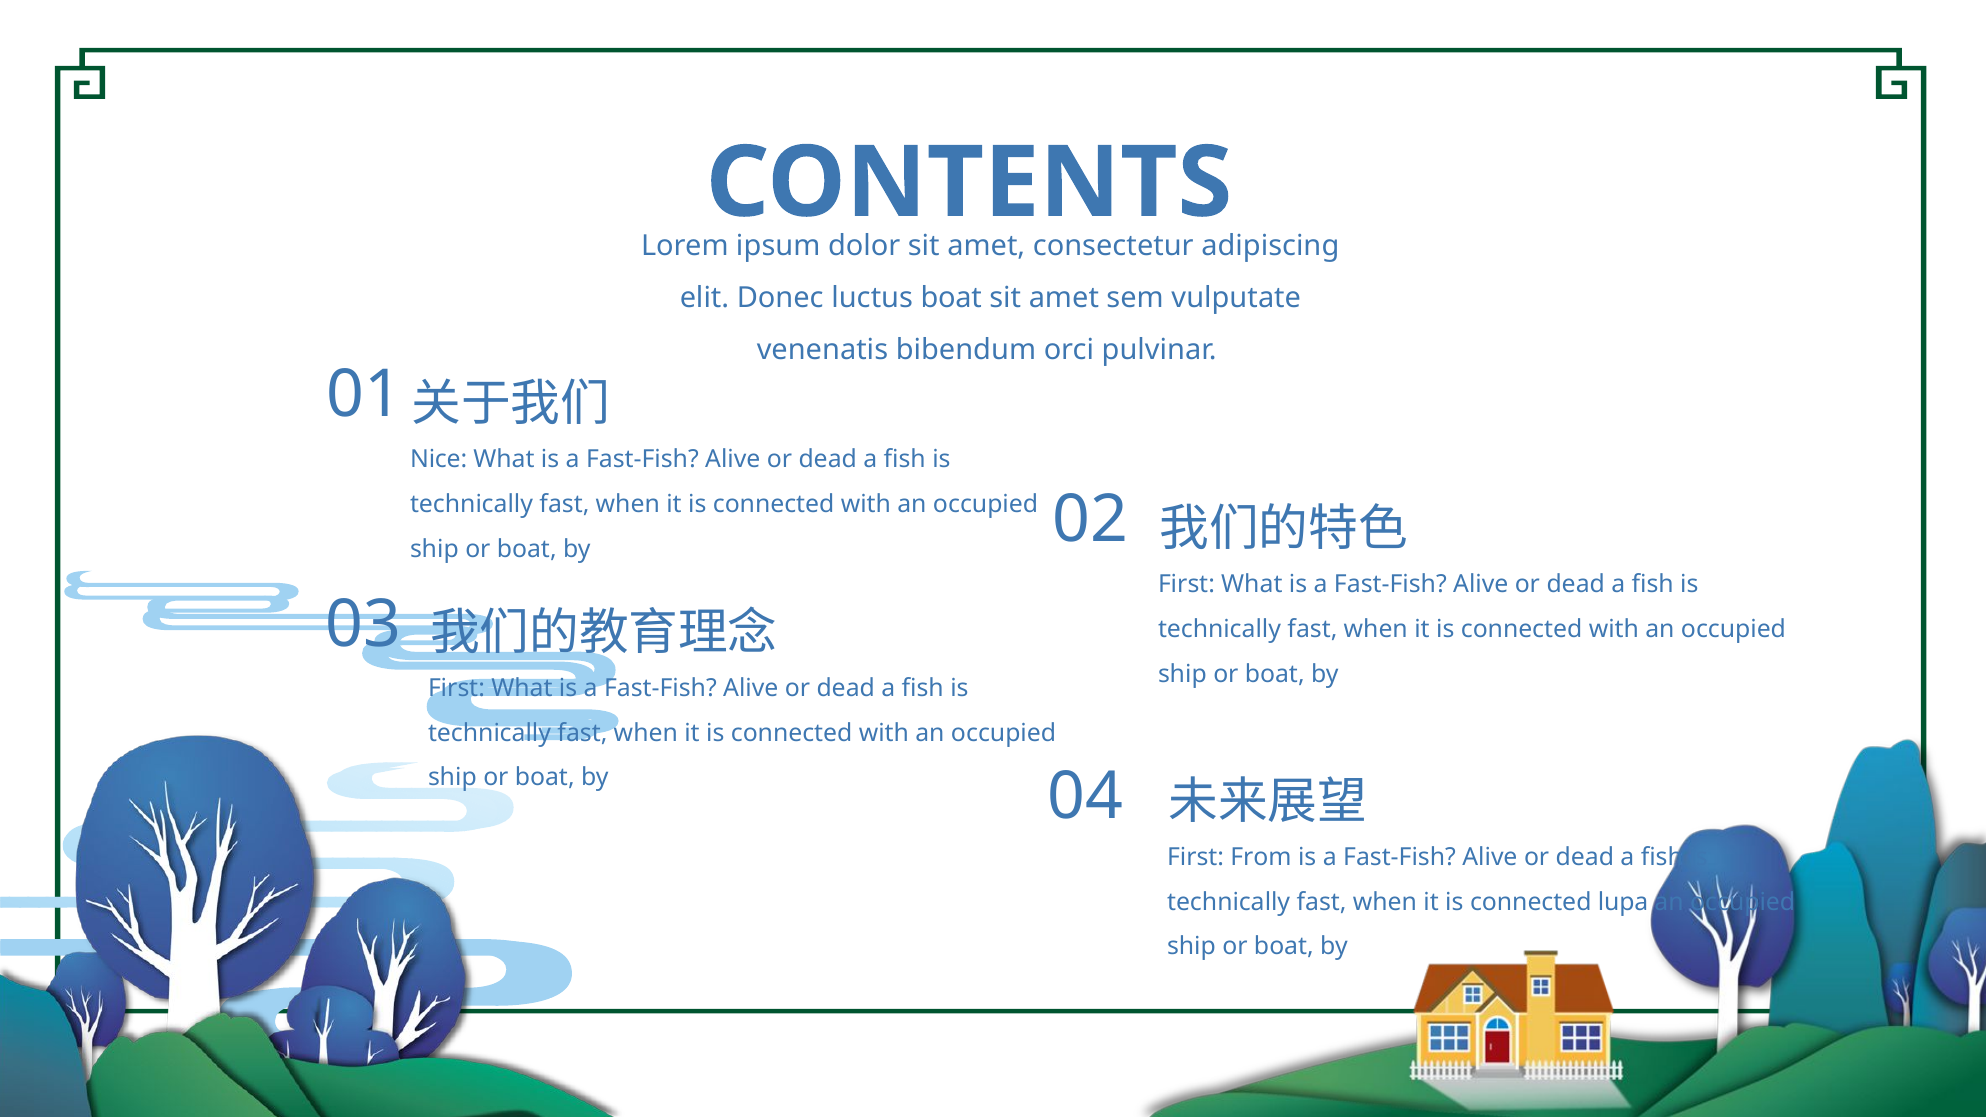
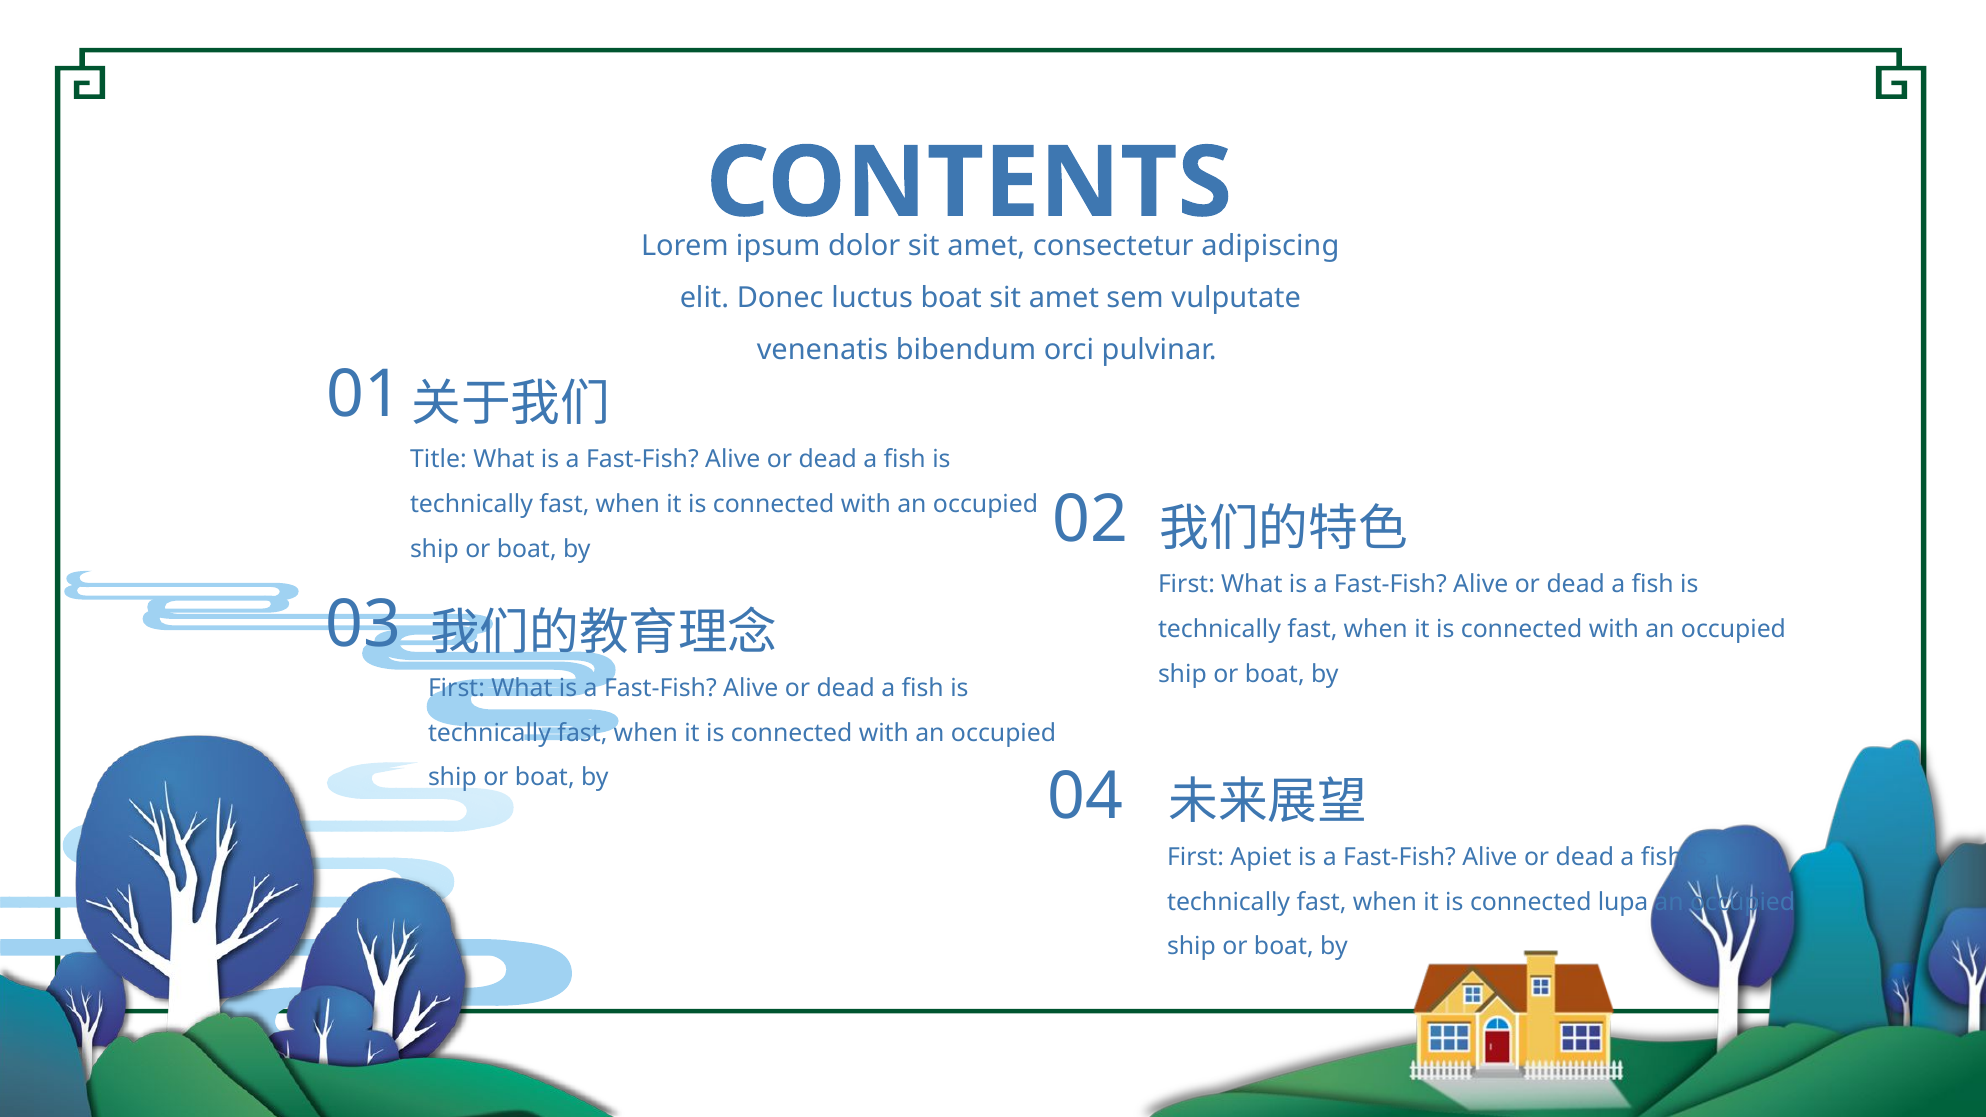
Nice: Nice -> Title (438, 460)
From: From -> Apiet (1261, 858)
